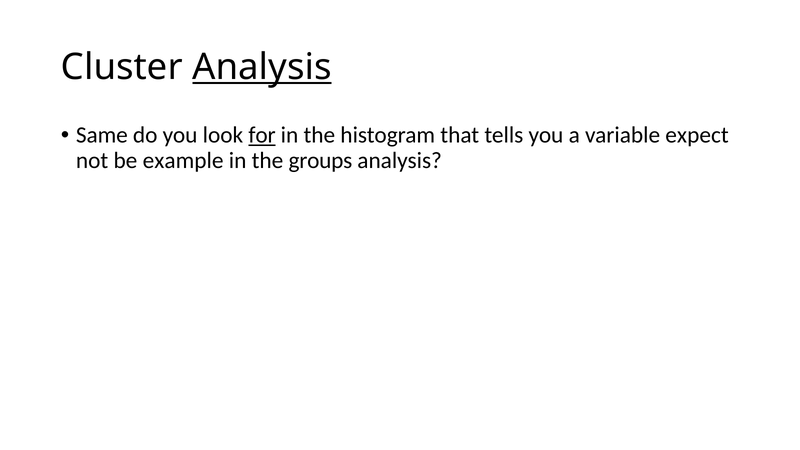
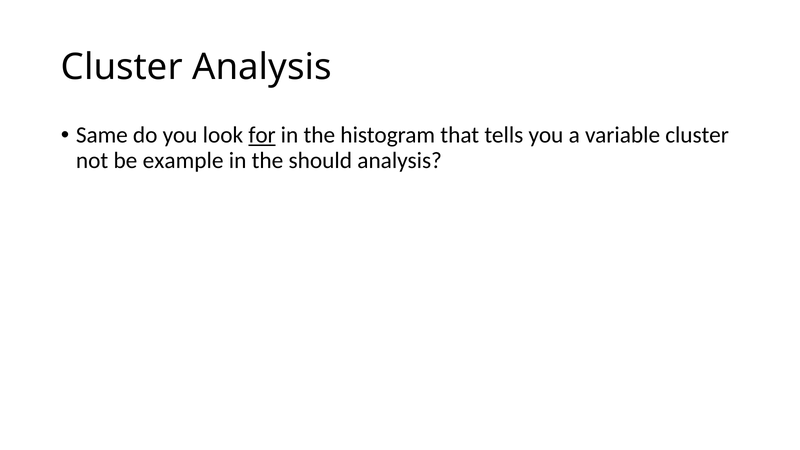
Analysis underline: present -> none (262, 67)
variable expect: expect -> cluster (697, 135)
groups: groups -> should (320, 160)
